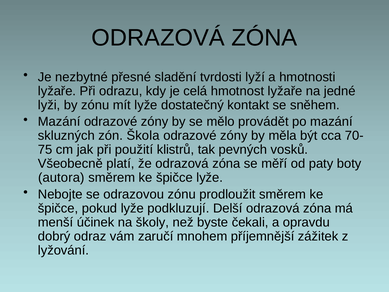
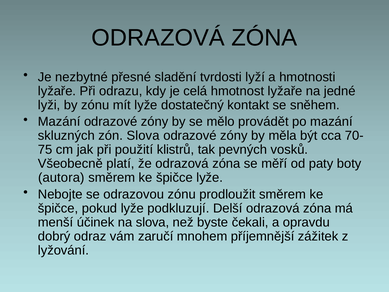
zón Škola: Škola -> Slova (143, 136)
na školy: školy -> slova (153, 222)
